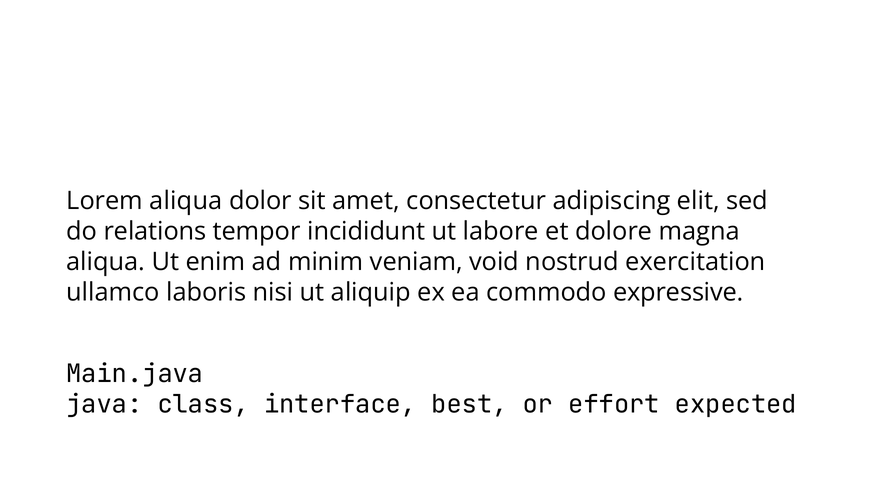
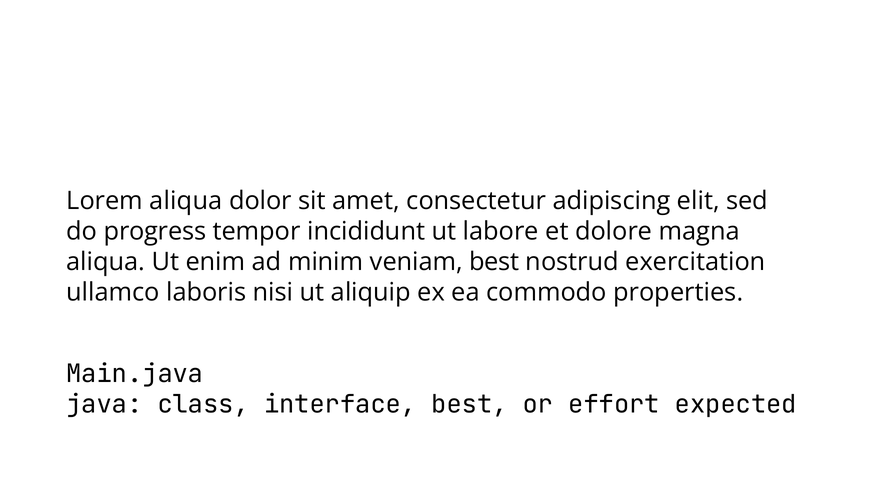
relations: relations -> progress (155, 231)
veniam void: void -> best (494, 262)
expressive: expressive -> properties (678, 292)
